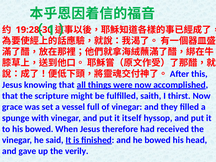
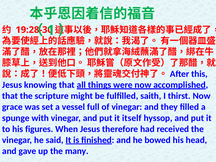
his bowed: bowed -> figures (39, 129)
verily: verily -> many (77, 151)
